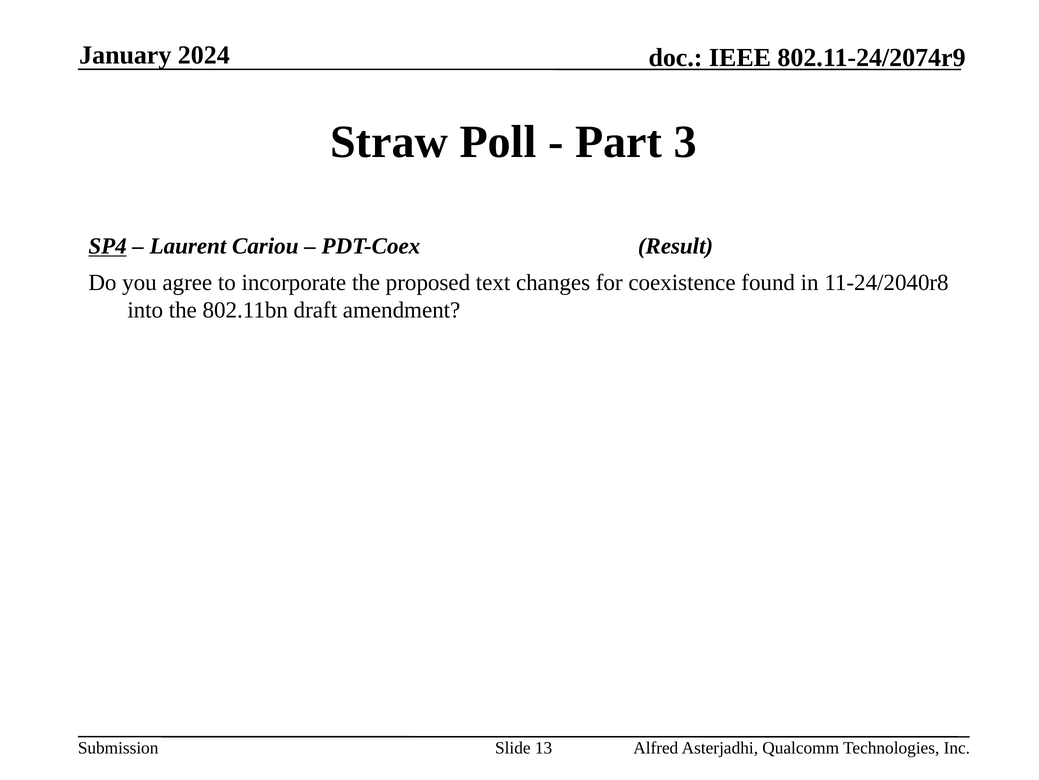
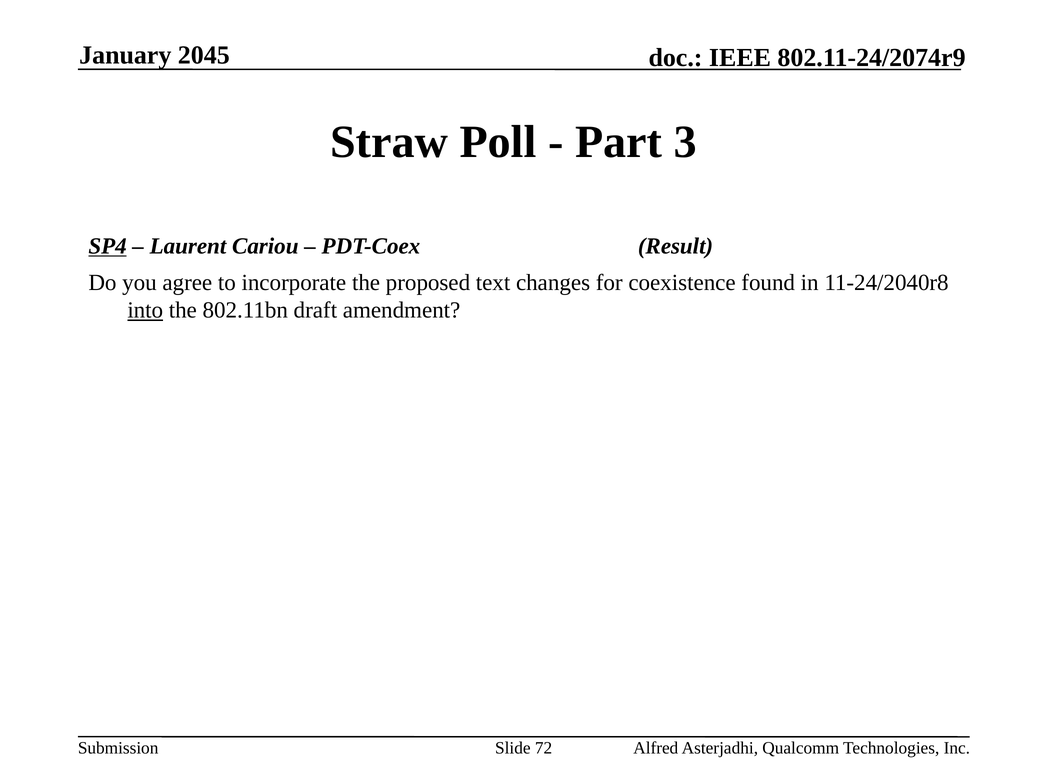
2024: 2024 -> 2045 (204, 55)
into underline: none -> present (145, 310)
13: 13 -> 72 (544, 747)
